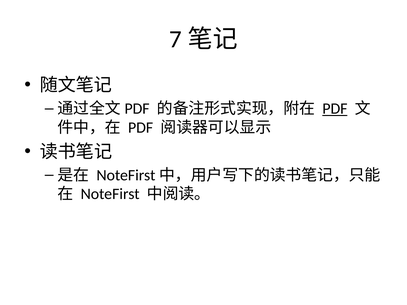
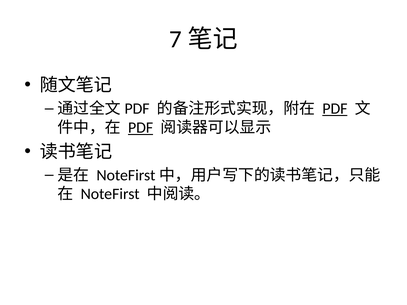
PDF underline: none -> present (141, 128)
